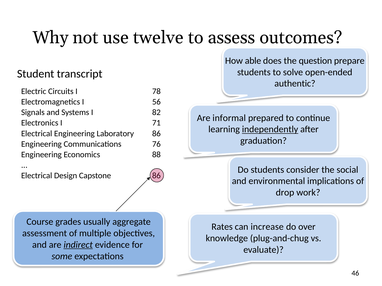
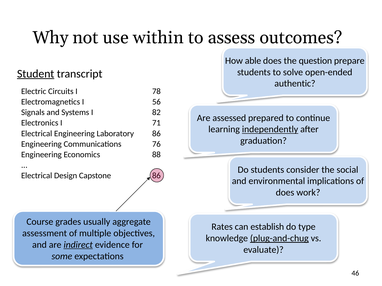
twelve: twelve -> within (158, 38)
Student underline: none -> present (36, 74)
informal: informal -> assessed (229, 118)
drop: drop -> does (285, 193)
increase: increase -> establish (267, 227)
over: over -> type (307, 227)
plug-and-chug underline: none -> present (279, 239)
